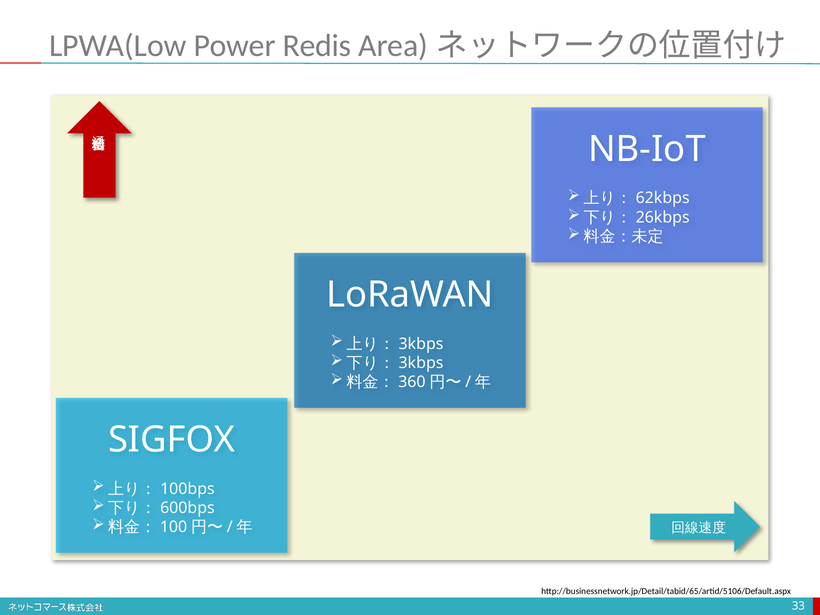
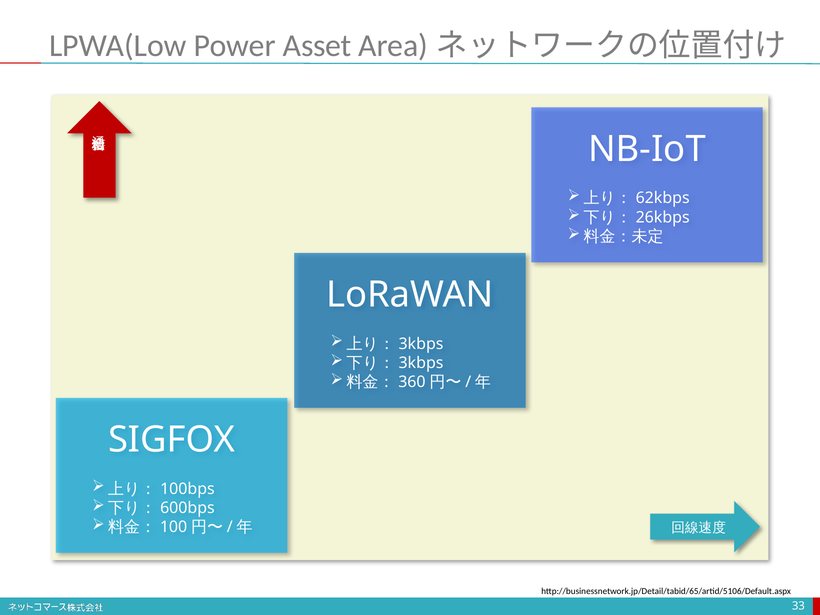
Redis: Redis -> Asset (317, 45)
